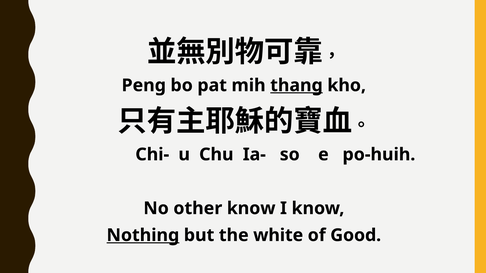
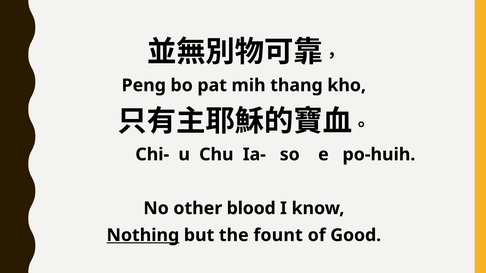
thang underline: present -> none (296, 85)
other know: know -> blood (251, 209)
white: white -> fount (278, 236)
